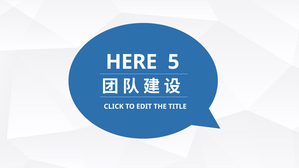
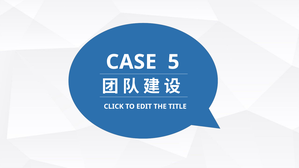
HERE: HERE -> CASE (131, 62)
